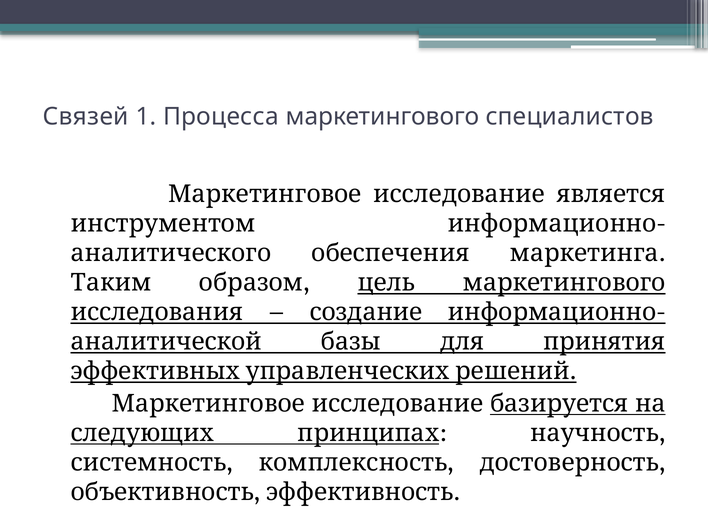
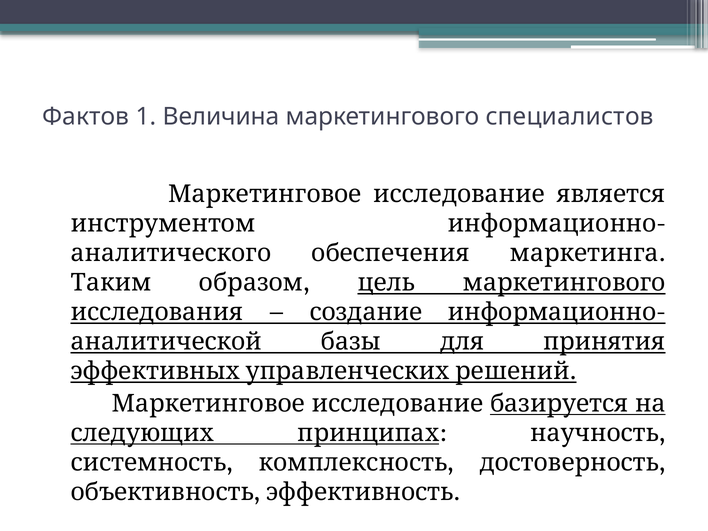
Связей: Связей -> Фактов (86, 117)
Процесса: Процесса -> Величина (221, 117)
